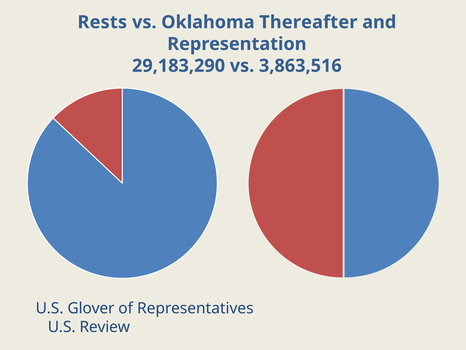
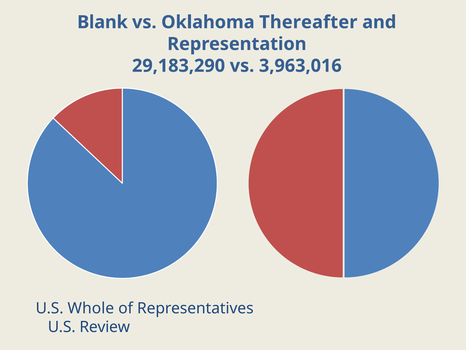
Rests: Rests -> Blank (102, 22)
3,863,516: 3,863,516 -> 3,963,016 (300, 66)
Glover: Glover -> Whole (91, 308)
